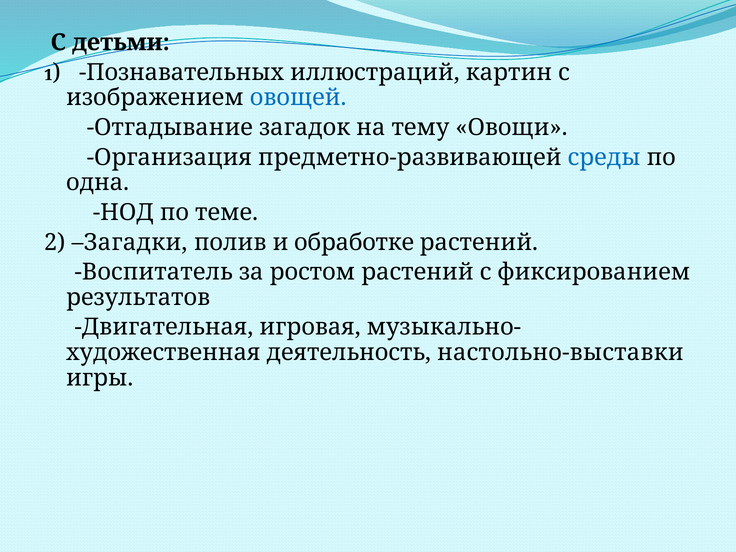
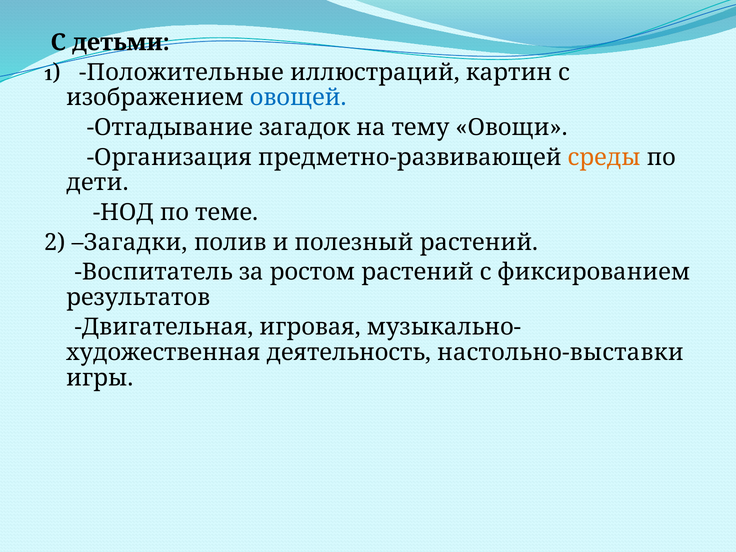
Познавательных: Познавательных -> Положительные (181, 72)
среды colour: blue -> orange (604, 157)
одна: одна -> дети (97, 183)
обработке: обработке -> полезный (354, 242)
